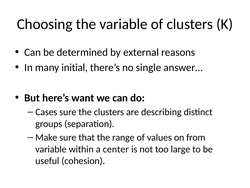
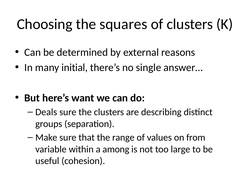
the variable: variable -> squares (123, 24)
Cases: Cases -> Deals (46, 112)
center: center -> among (116, 149)
